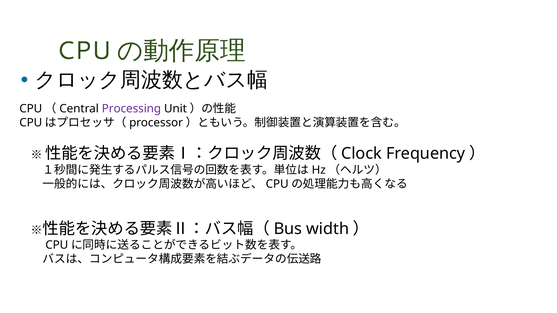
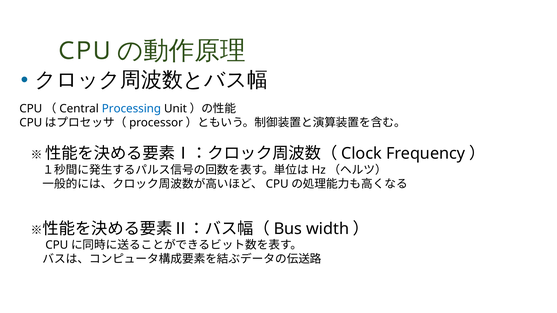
Processing colour: purple -> blue (131, 109)
